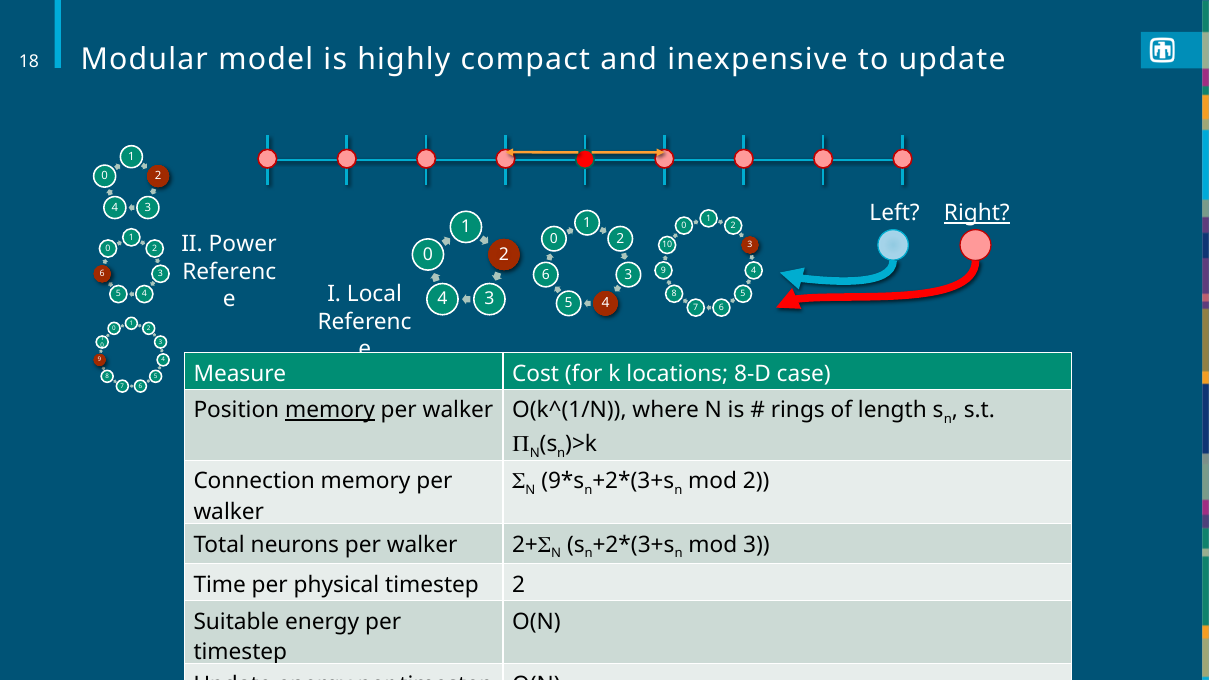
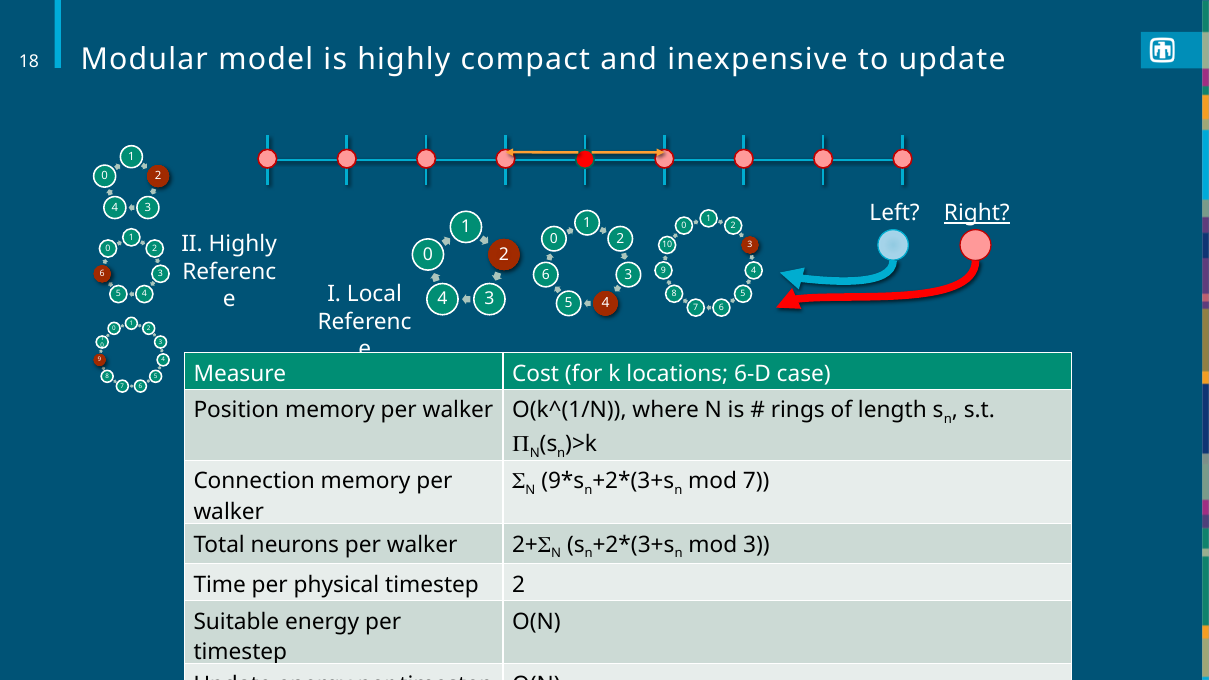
II Power: Power -> Highly (243, 244)
8-D: 8-D -> 6-D (752, 374)
memory underline: present -> none (330, 410)
mod 2: 2 -> 7 (756, 481)
